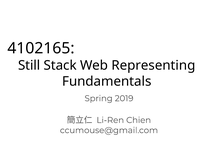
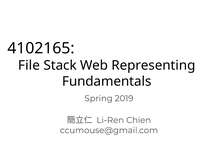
Still: Still -> File (29, 66)
